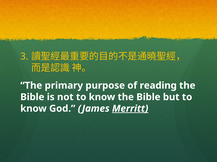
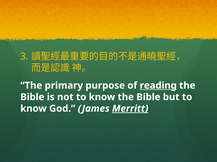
reading underline: none -> present (158, 86)
